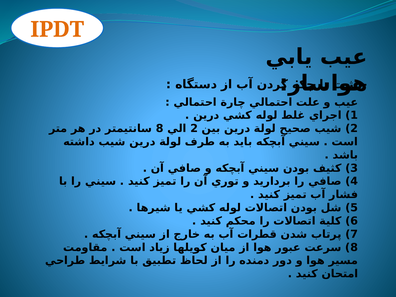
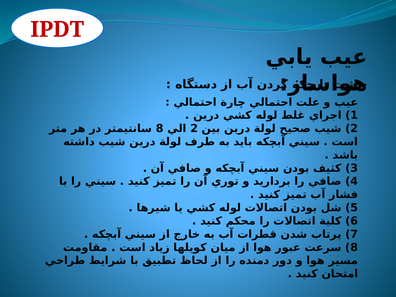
IPDT colour: orange -> red (57, 29)
